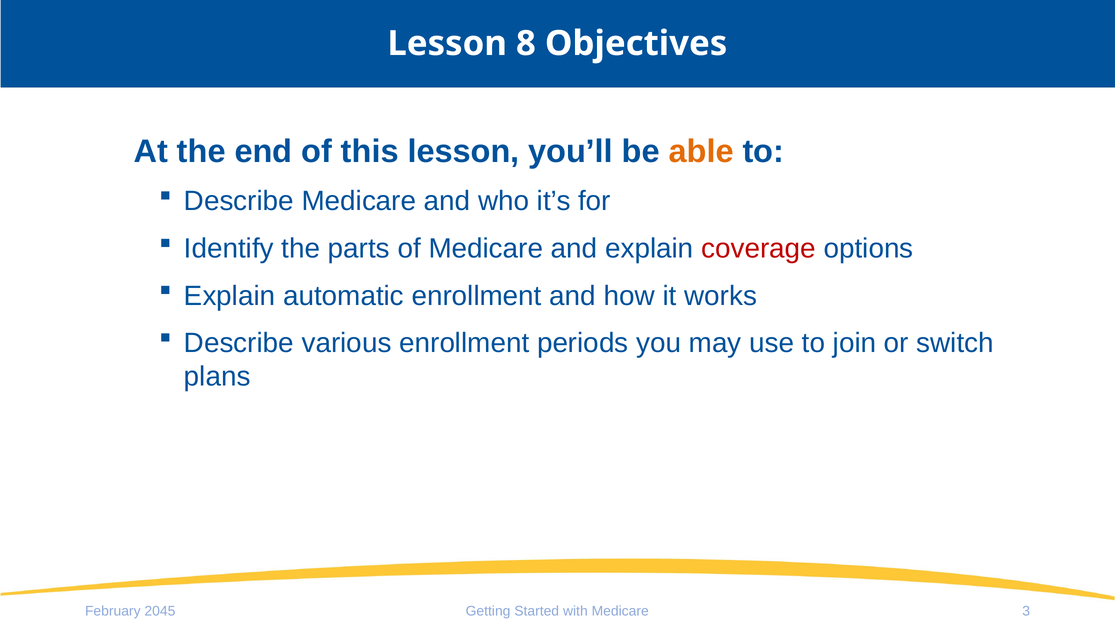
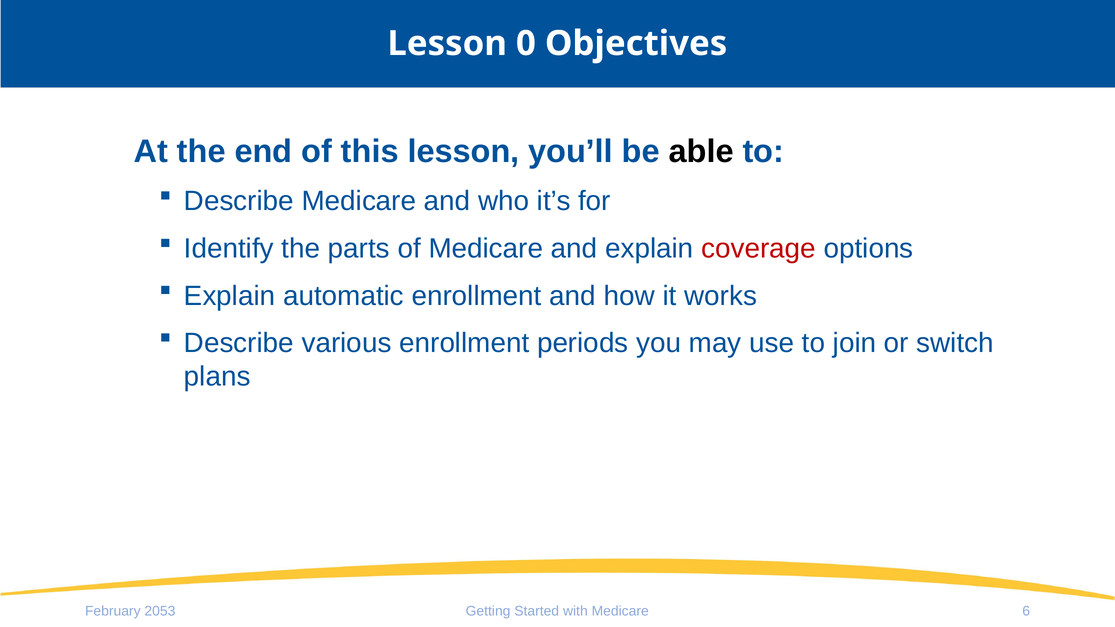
8: 8 -> 0 (526, 44)
able colour: orange -> black (701, 151)
2045: 2045 -> 2053 (160, 611)
3: 3 -> 6 (1026, 611)
